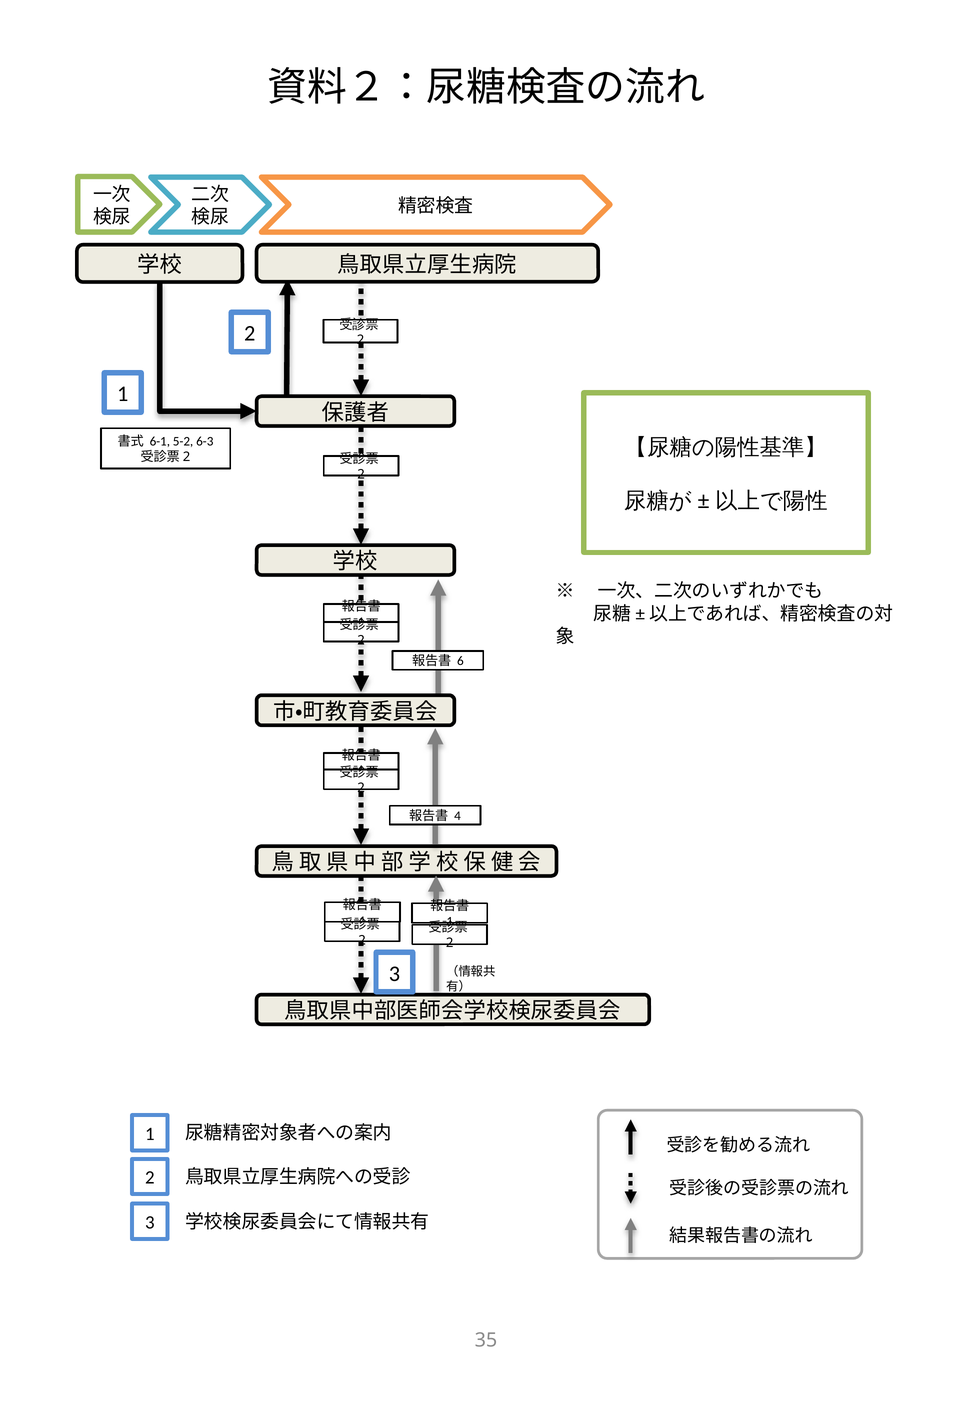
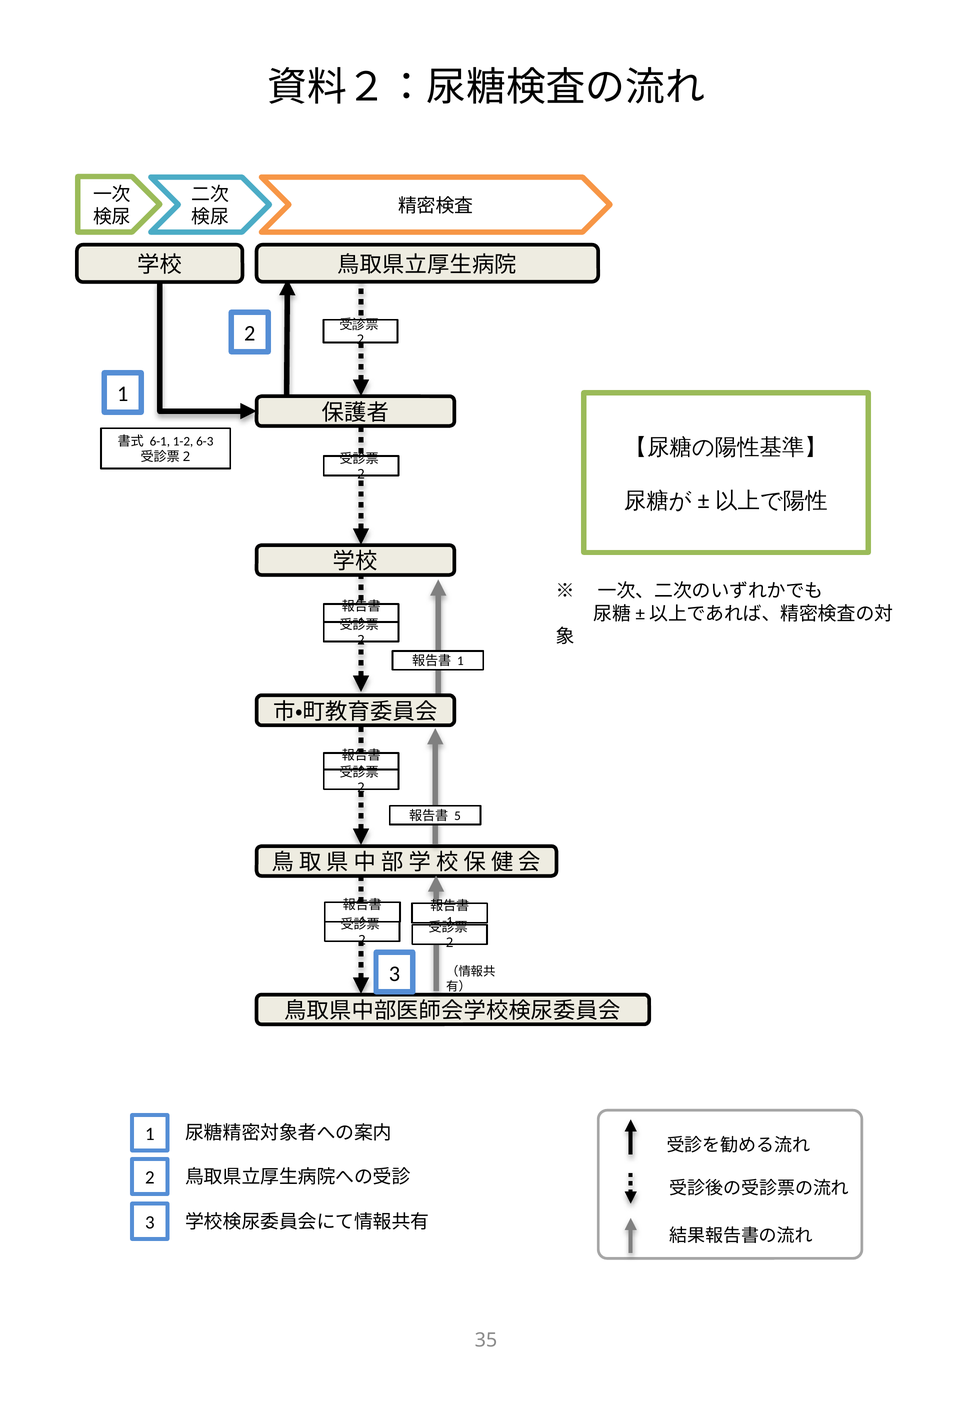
5-2: 5-2 -> 1-2 (183, 441)
6: 6 -> 1 (460, 661)
4: 4 -> 5 (457, 816)
